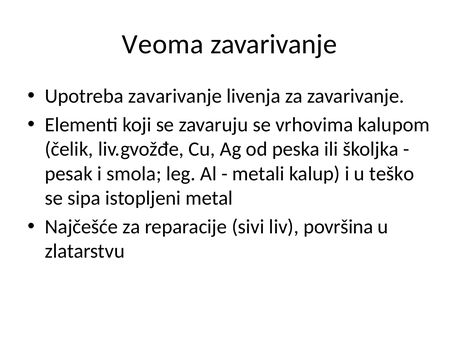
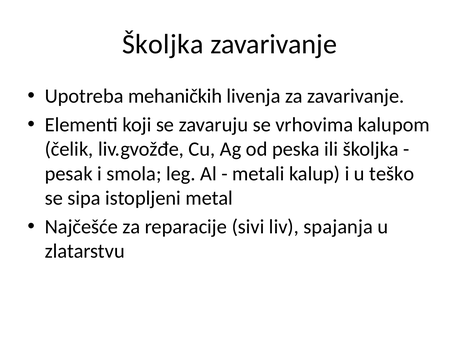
Veoma: Veoma -> Školjka (163, 44)
Upotreba zavarivanje: zavarivanje -> mehaničkih (175, 96)
površina: površina -> spajanja (338, 227)
